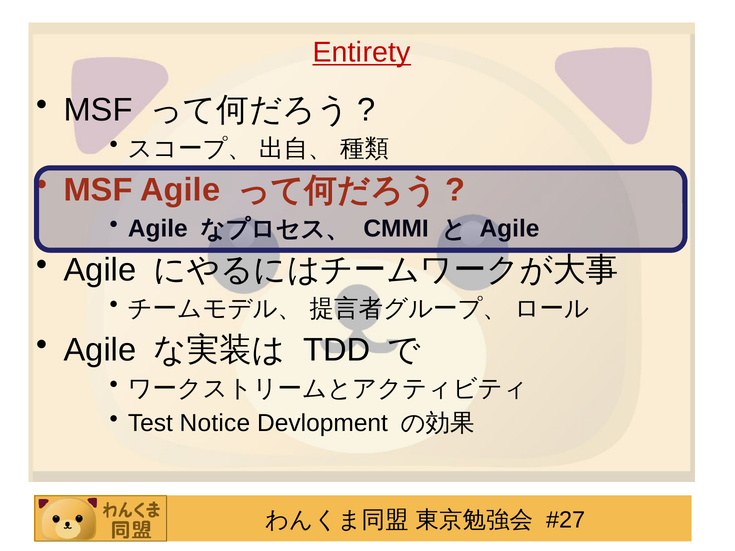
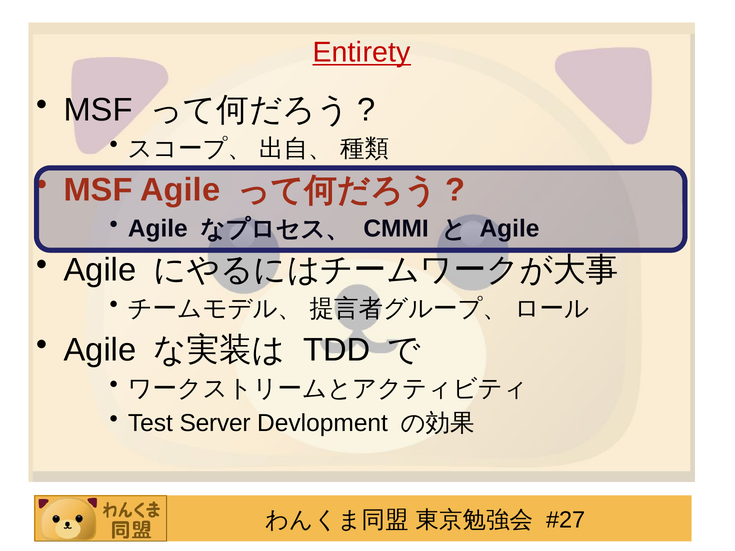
Notice: Notice -> Server (215, 423)
